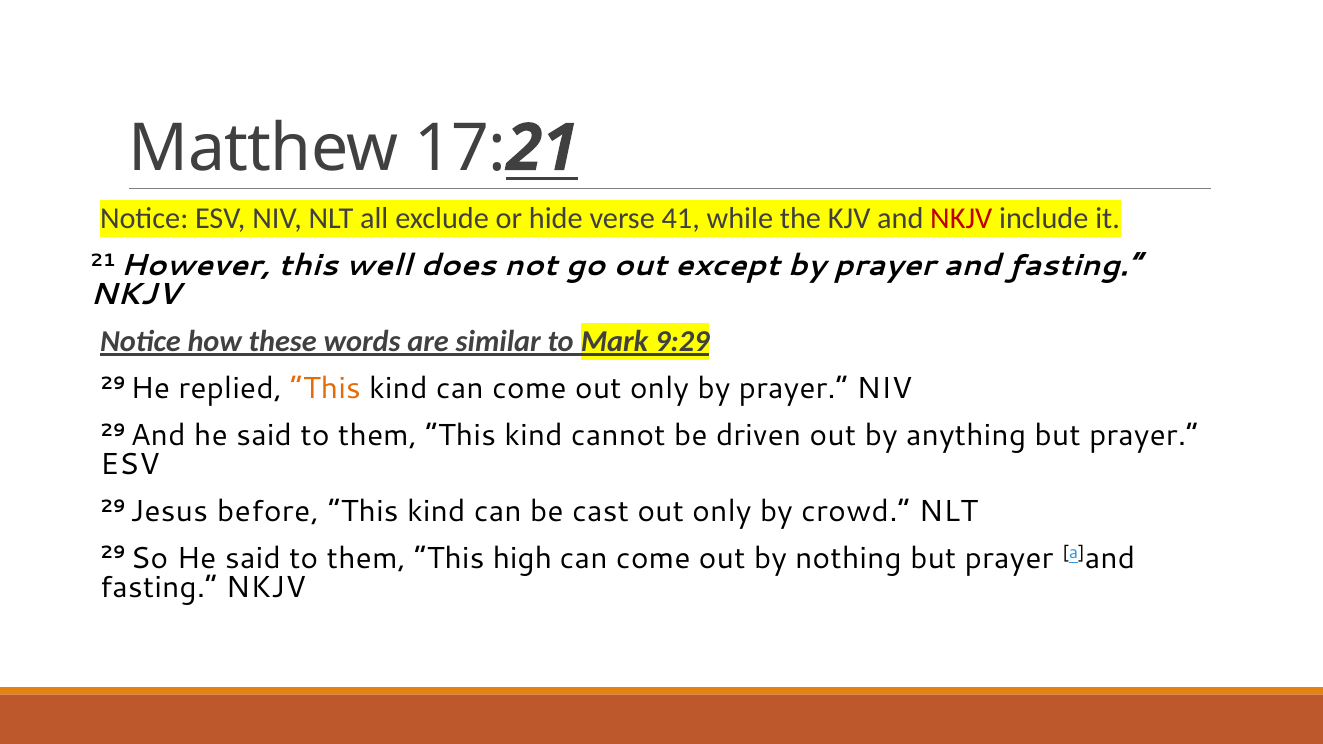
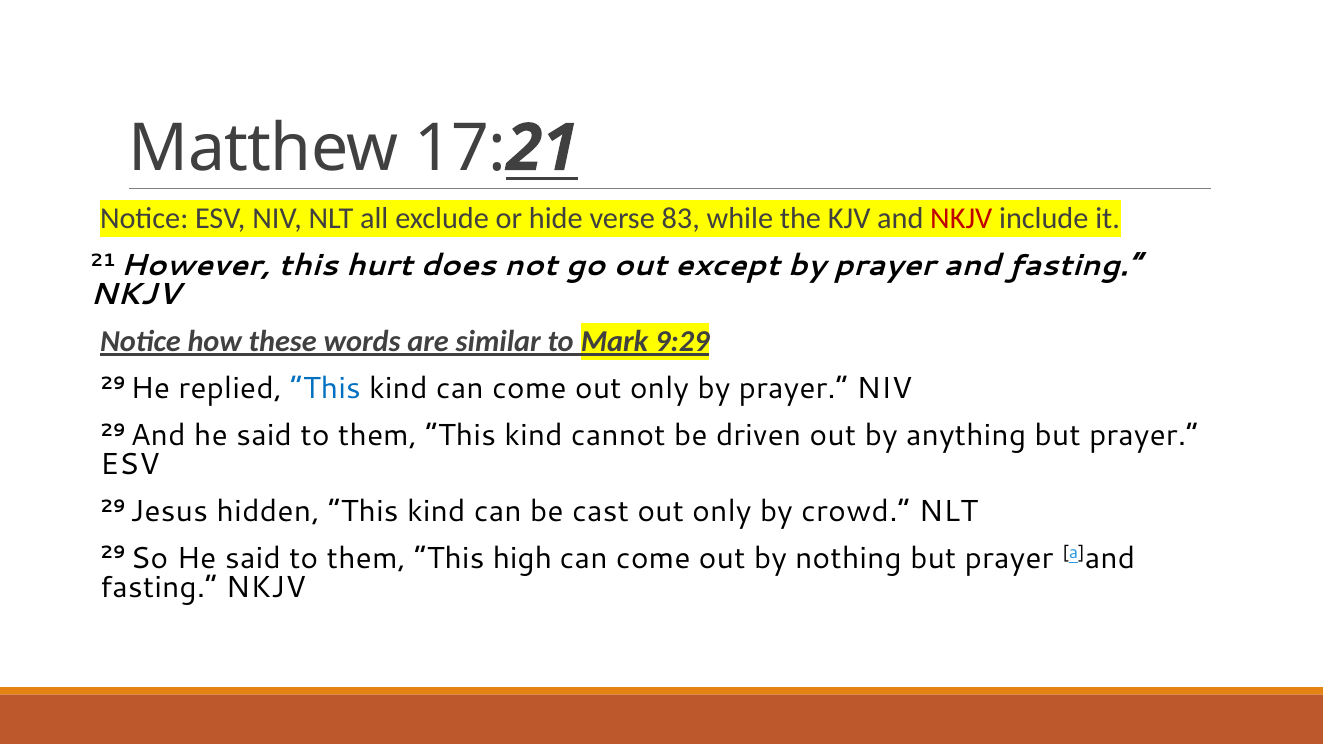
41: 41 -> 83 (681, 219)
well: well -> hurt (379, 266)
This colour: orange -> blue (326, 389)
before: before -> hidden (268, 512)
